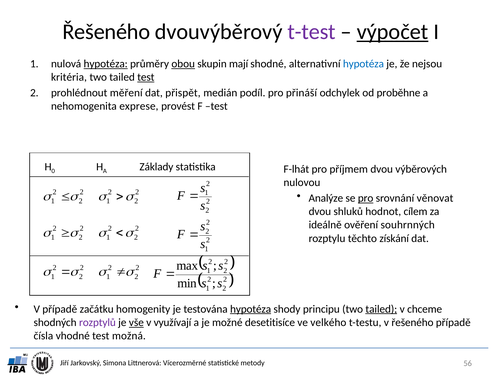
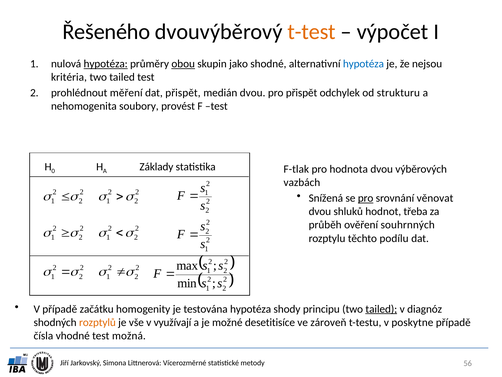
t-test colour: purple -> orange (312, 32)
výpočet underline: present -> none (393, 32)
mají: mají -> jako (239, 64)
test underline: present -> none (146, 77)
medián podíl: podíl -> dvou (253, 93)
pro přináší: přináší -> přispět (302, 93)
proběhne: proběhne -> strukturu (398, 93)
exprese: exprese -> soubory (139, 106)
F-lhát: F-lhát -> F-tlak (296, 169)
příjmem: příjmem -> hodnota (349, 169)
nulovou: nulovou -> vazbách (302, 182)
Analýze: Analýze -> Snížená (326, 198)
cílem: cílem -> třeba (416, 211)
ideálně: ideálně -> průběh (325, 225)
získání: získání -> podílu (394, 238)
hypotéza underline: present -> none (251, 309)
chceme: chceme -> diagnóz (425, 309)
rozptylů colour: purple -> orange (97, 322)
vše underline: present -> none (136, 322)
velkého: velkého -> zároveň (328, 322)
v řešeného: řešeného -> poskytne (412, 322)
